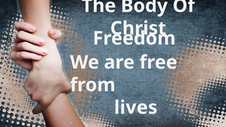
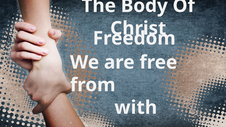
lives: lives -> with (136, 108)
